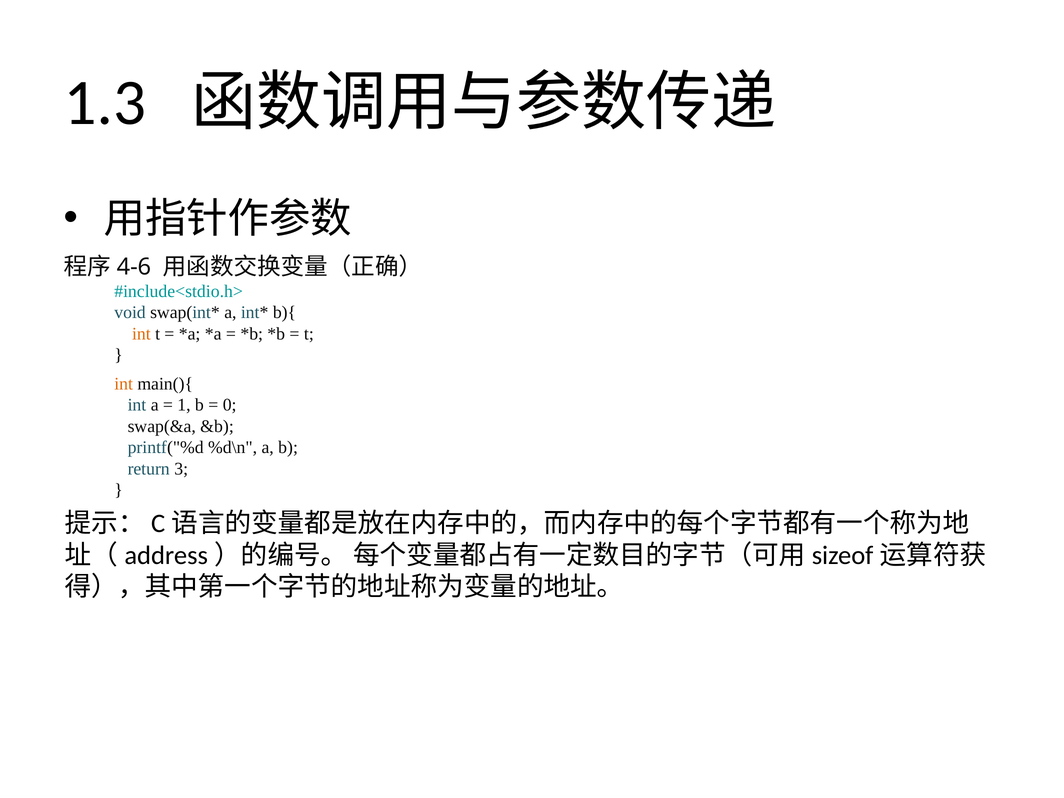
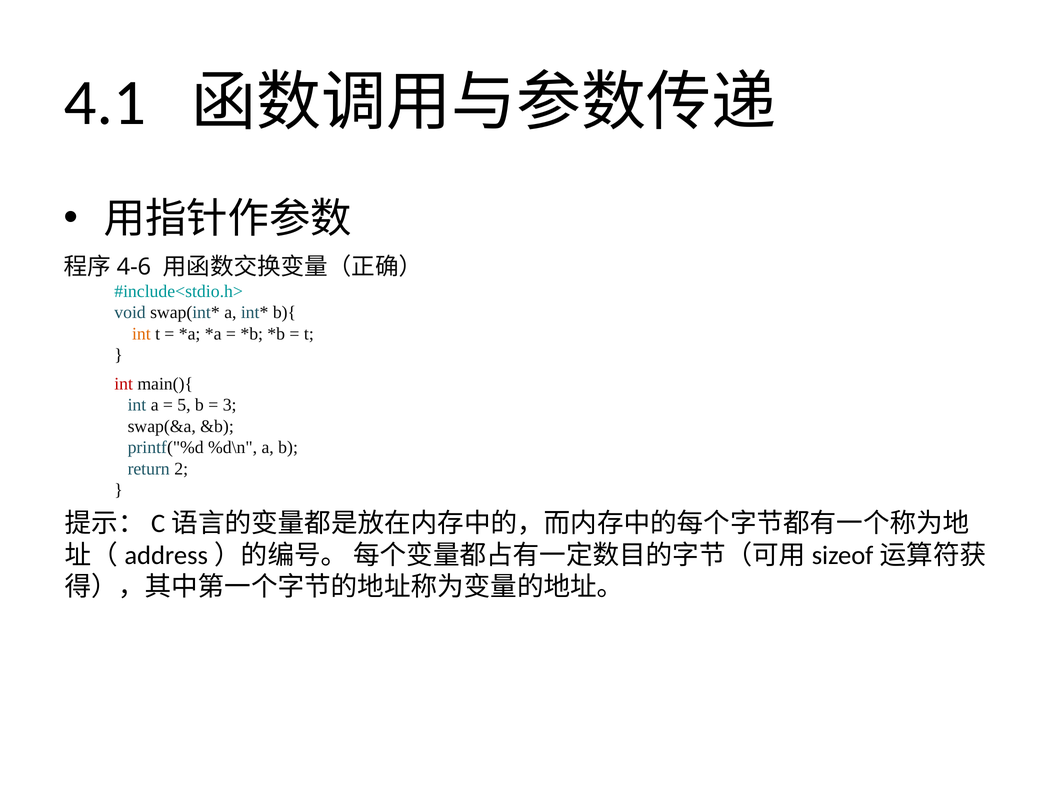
1.3: 1.3 -> 4.1 (105, 103)
int colour: orange -> red (124, 384)
1: 1 -> 5 (184, 405)
0: 0 -> 3 (230, 405)
3: 3 -> 2 (181, 469)
